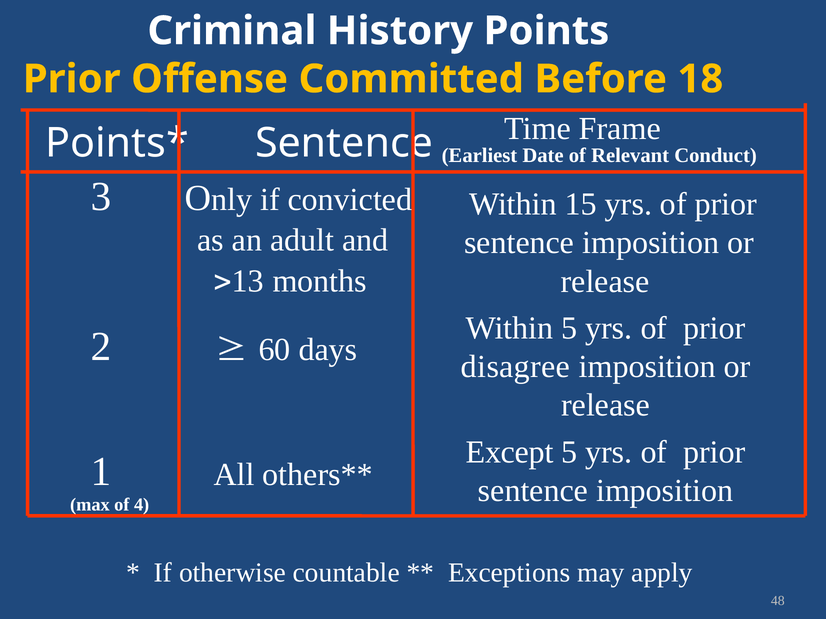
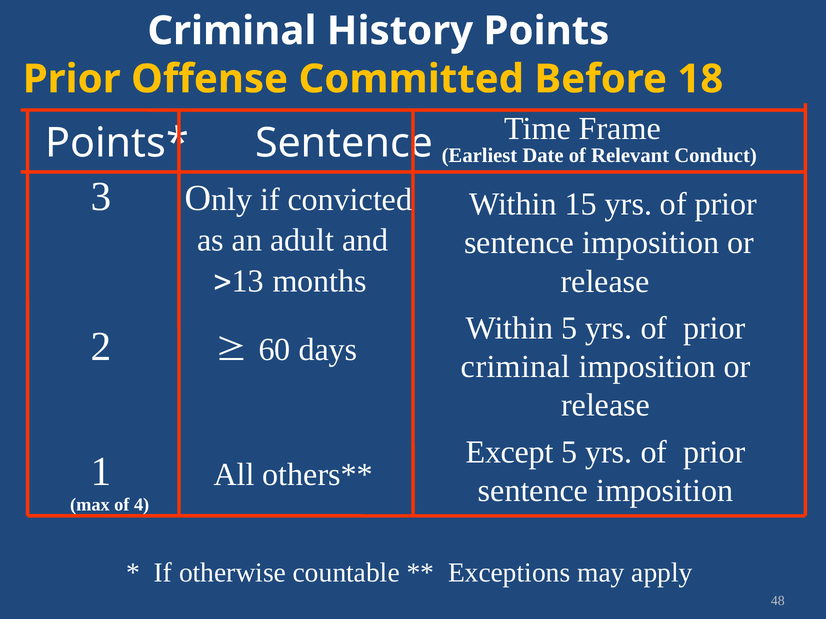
disagree: disagree -> criminal (516, 367)
